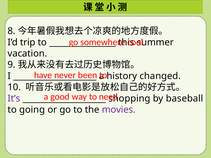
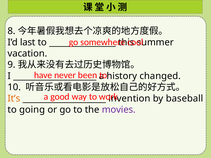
trip: trip -> last (28, 42)
need: need -> work (108, 97)
It’s colour: purple -> orange (14, 99)
shopping: shopping -> invention (129, 99)
